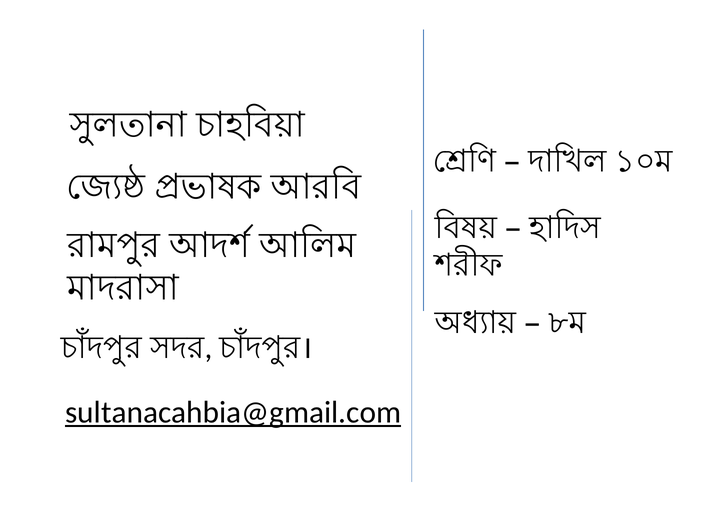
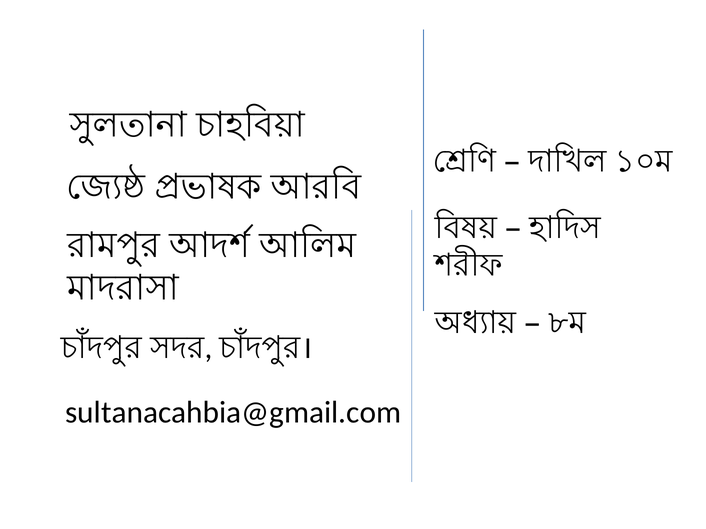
sultanacahbia@gmail.com underline: present -> none (233, 413)
